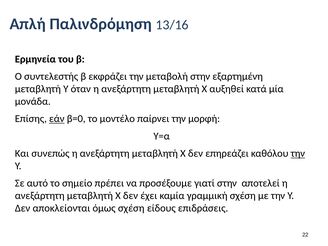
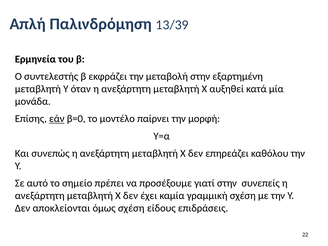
13/16: 13/16 -> 13/39 (172, 25)
την underline: present -> none (298, 153)
αποτελεί: αποτελεί -> συνεπείς (261, 183)
